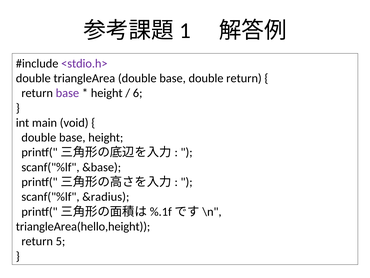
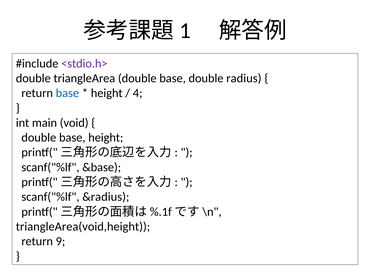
double return: return -> radius (244, 78)
base colour: purple -> blue (67, 93)
6: 6 -> 4 (138, 93)
triangleArea(hello,height: triangleArea(hello,height -> triangleArea(void,height (83, 226)
5: 5 -> 9 (61, 241)
